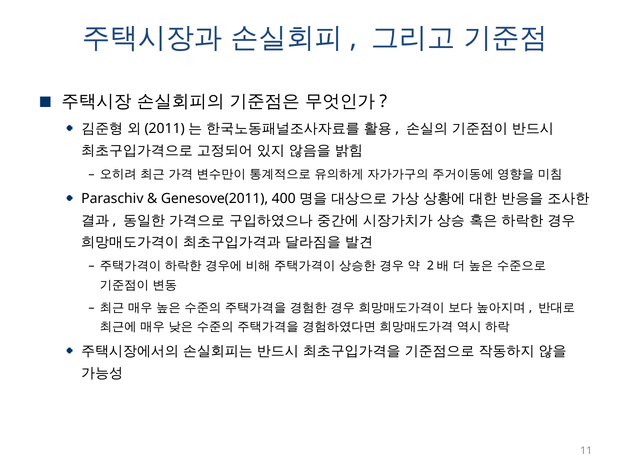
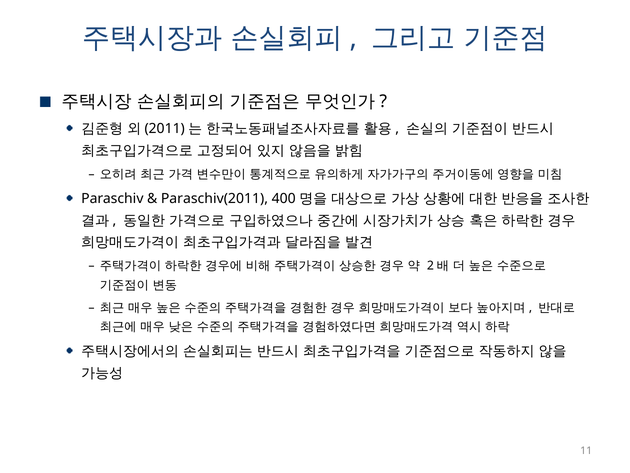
Genesove(2011: Genesove(2011 -> Paraschiv(2011 (214, 198)
